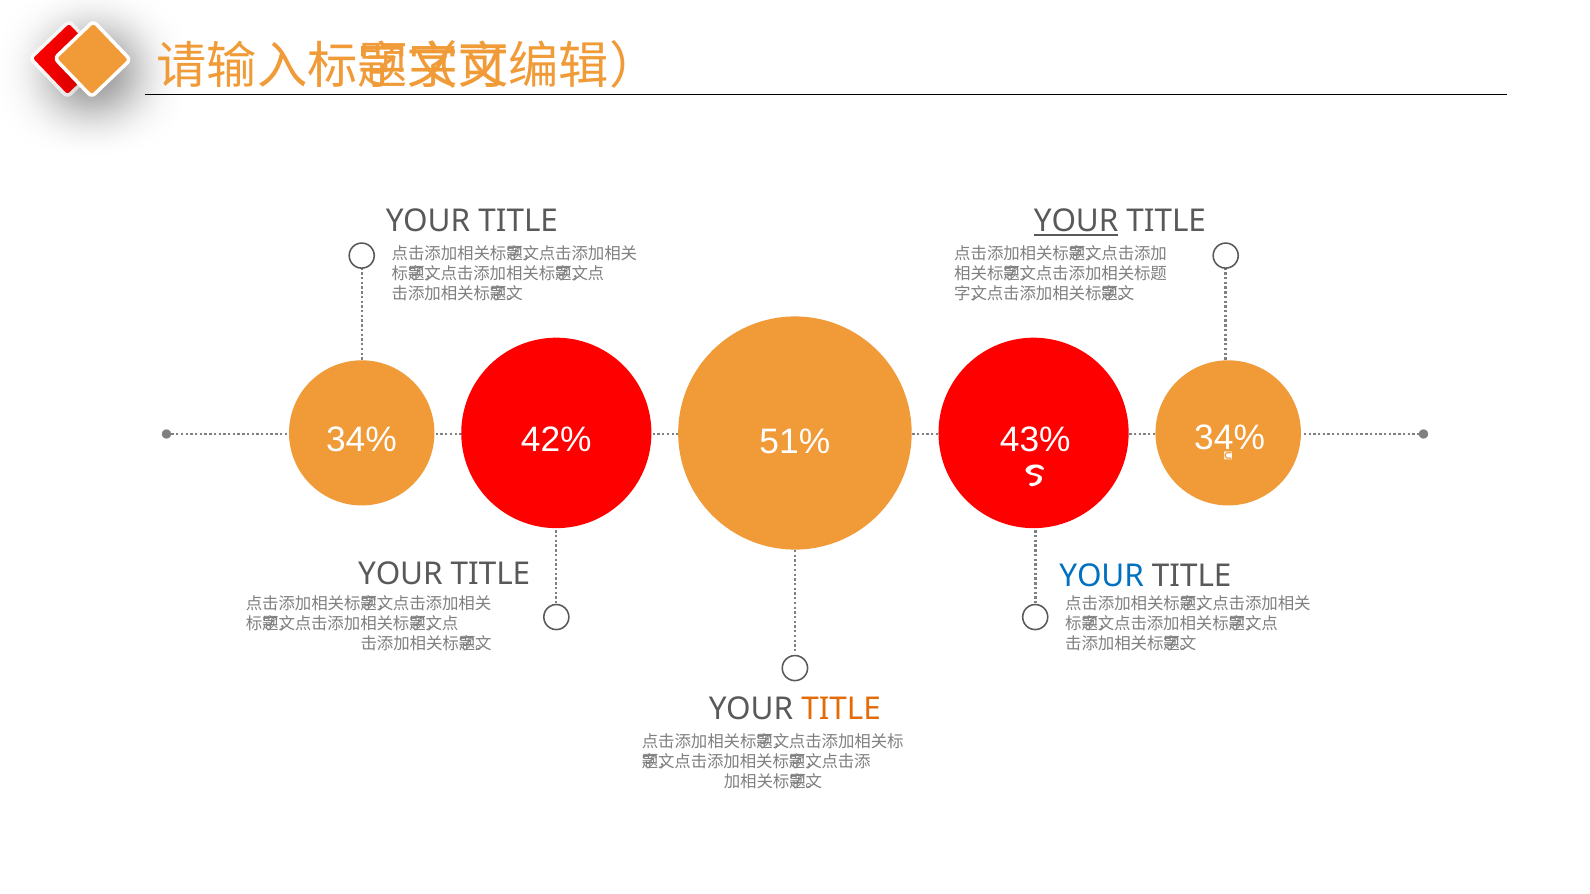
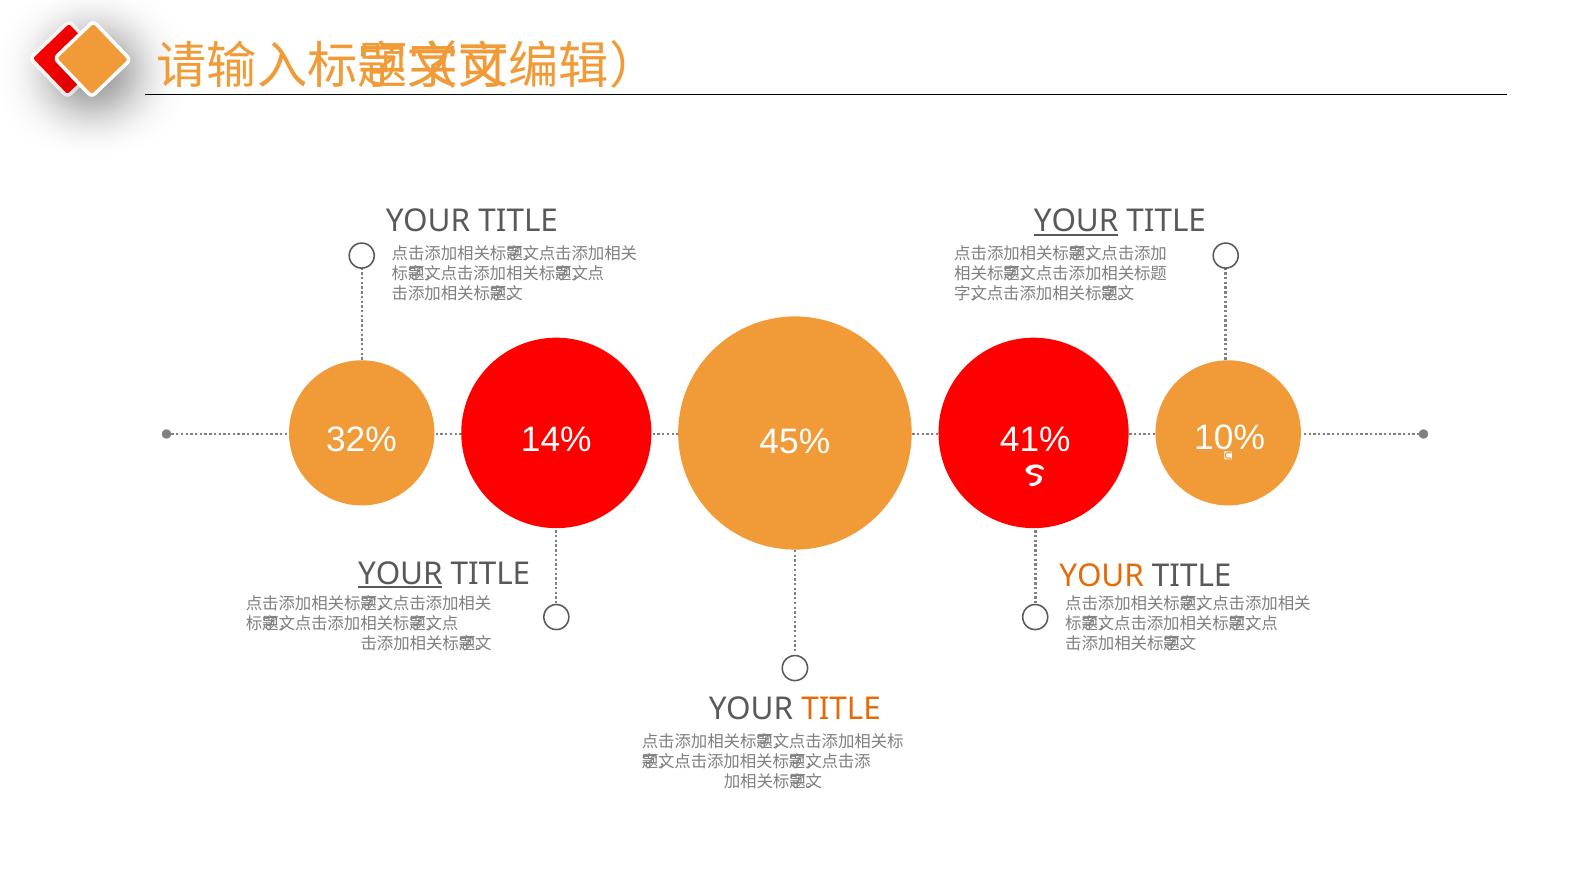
34%: 34% -> 10% (1230, 438)
34%: 34% -> 32% (361, 440)
43%: 43% -> 41% (1035, 440)
42%: 42% -> 14% (556, 440)
51%: 51% -> 45% (795, 442)
YOUR underline: none -> present (400, 574)
YOUR colour: blue -> orange (1102, 576)
